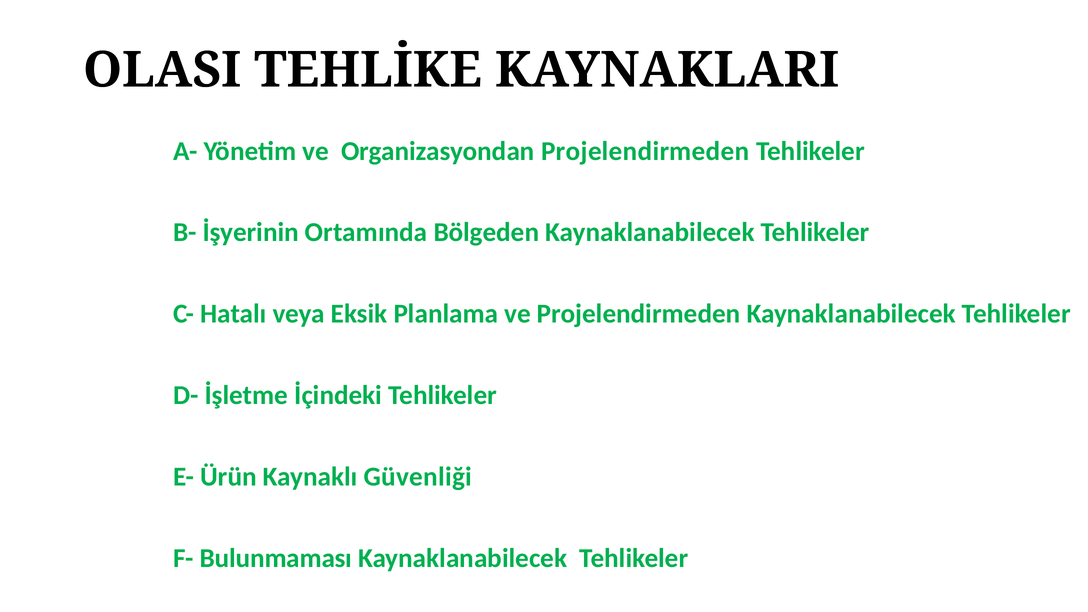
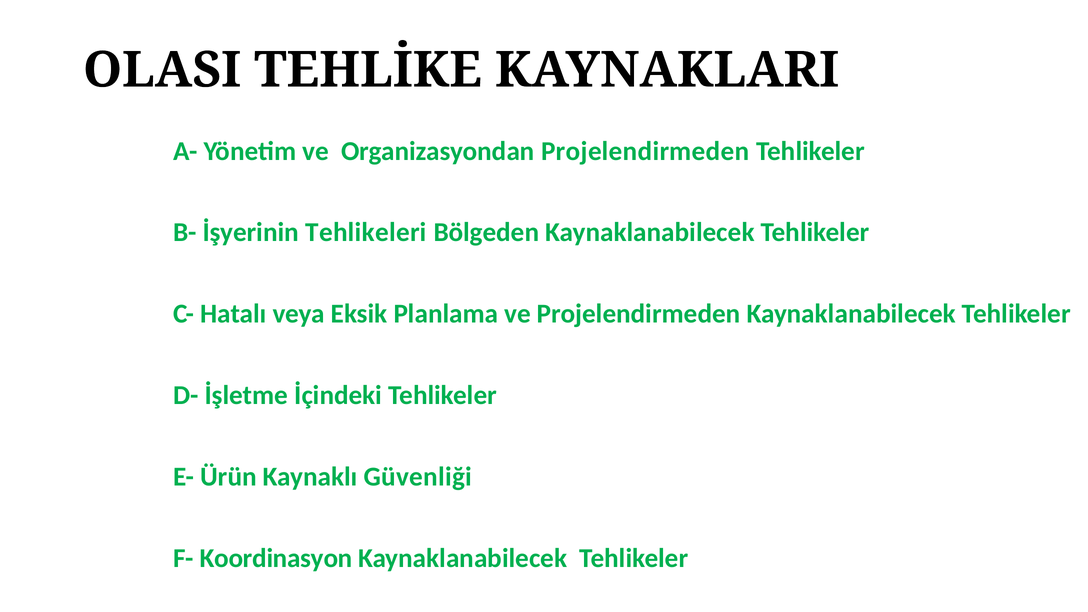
Ortamında: Ortamında -> Tehlikeleri (366, 233)
Bulunmaması: Bulunmaması -> Koordinasyon (276, 558)
